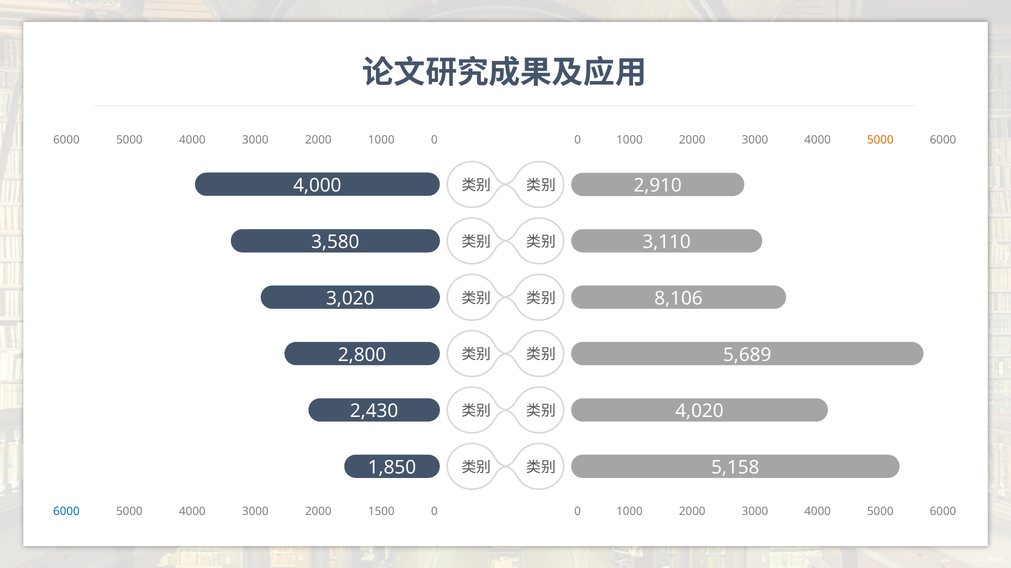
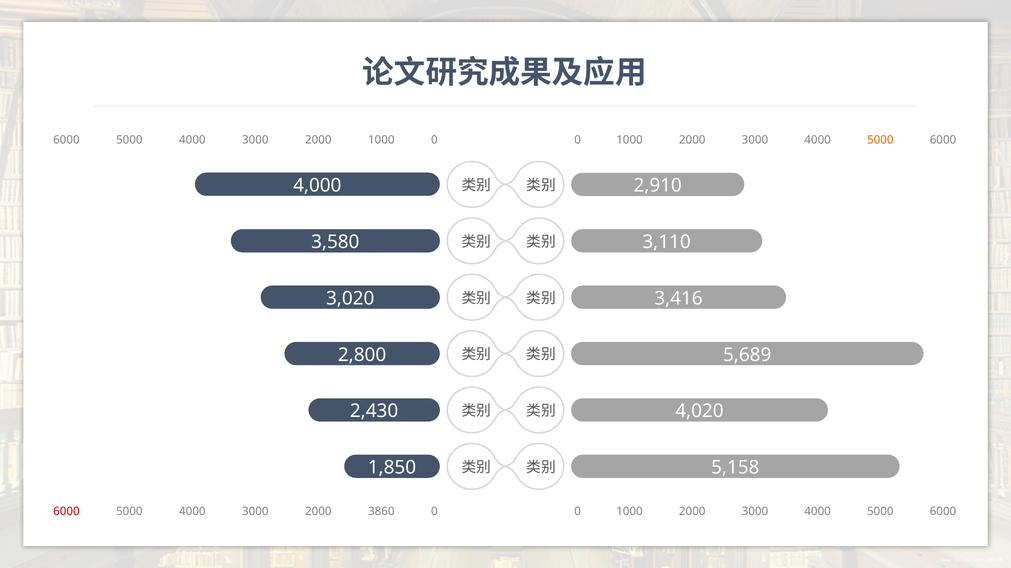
8,106: 8,106 -> 3,416 (679, 299)
6000 colour: blue -> red (66, 512)
1500: 1500 -> 3860 (381, 512)
